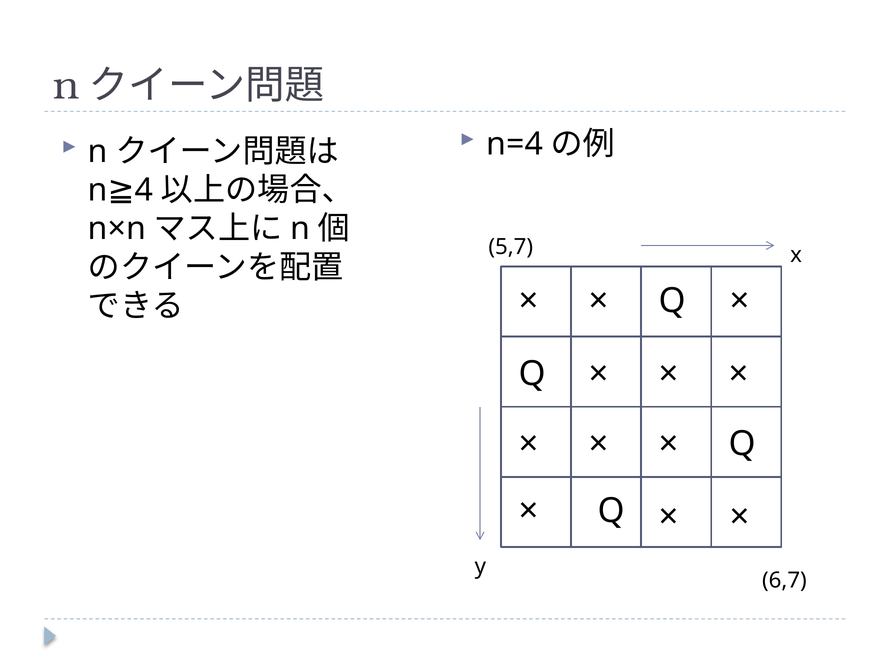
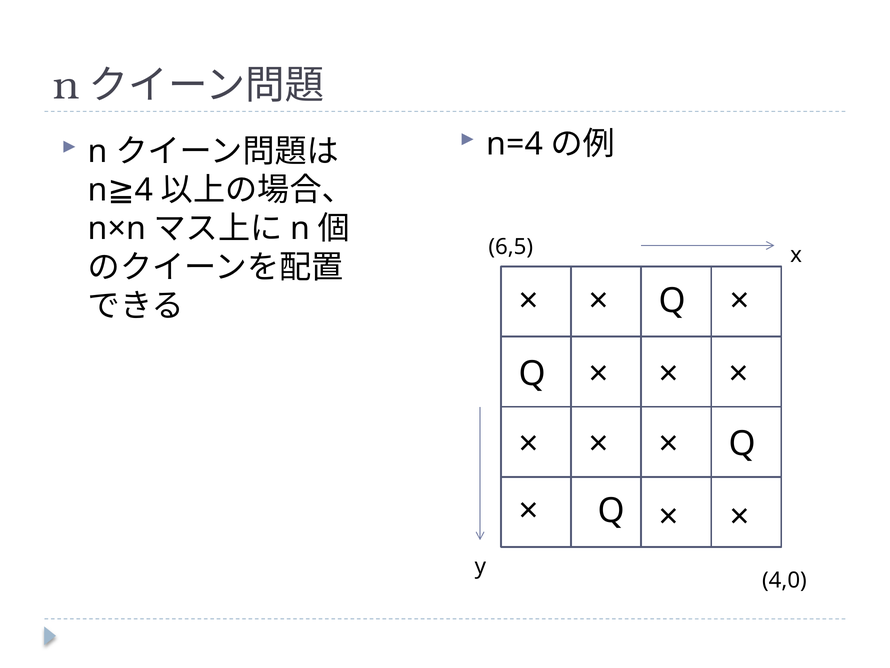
5,7: 5,7 -> 6,5 (511, 247)
6,7: 6,7 -> 4,0 (784, 580)
